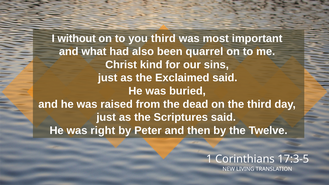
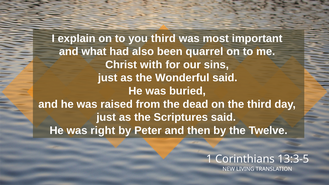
without: without -> explain (77, 38)
kind: kind -> with (151, 65)
Exclaimed: Exclaimed -> Wonderful (182, 78)
17:3-5: 17:3-5 -> 13:3-5 (293, 159)
